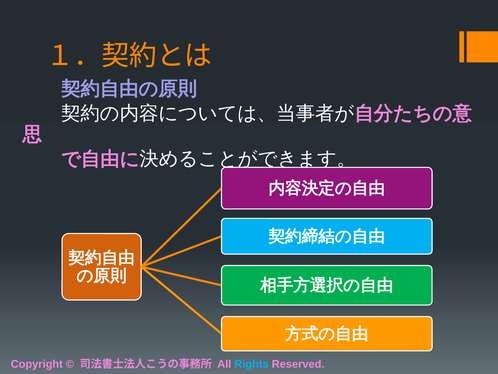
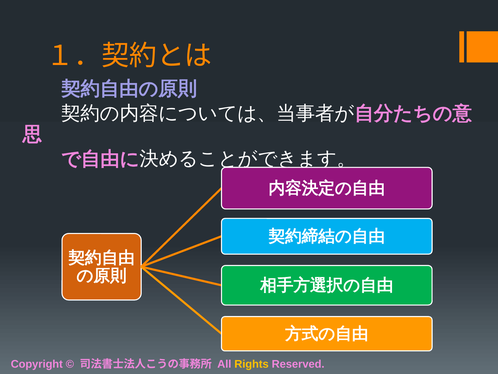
Rights colour: light blue -> yellow (252, 364)
